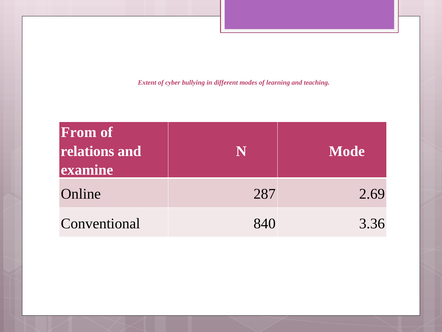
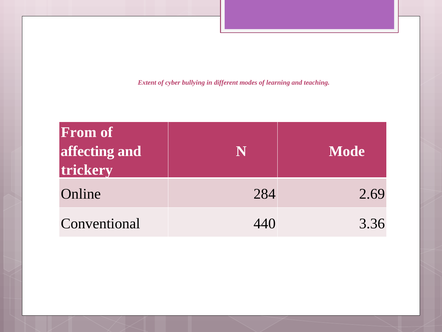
relations: relations -> affecting (87, 151)
examine: examine -> trickery (87, 170)
287: 287 -> 284 (265, 194)
840: 840 -> 440 (265, 223)
